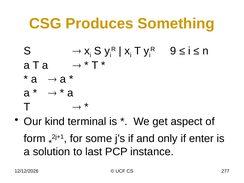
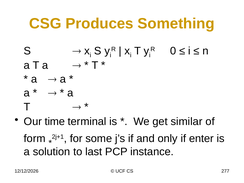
9: 9 -> 0 (173, 51)
kind: kind -> time (55, 122)
aspect: aspect -> similar (187, 122)
